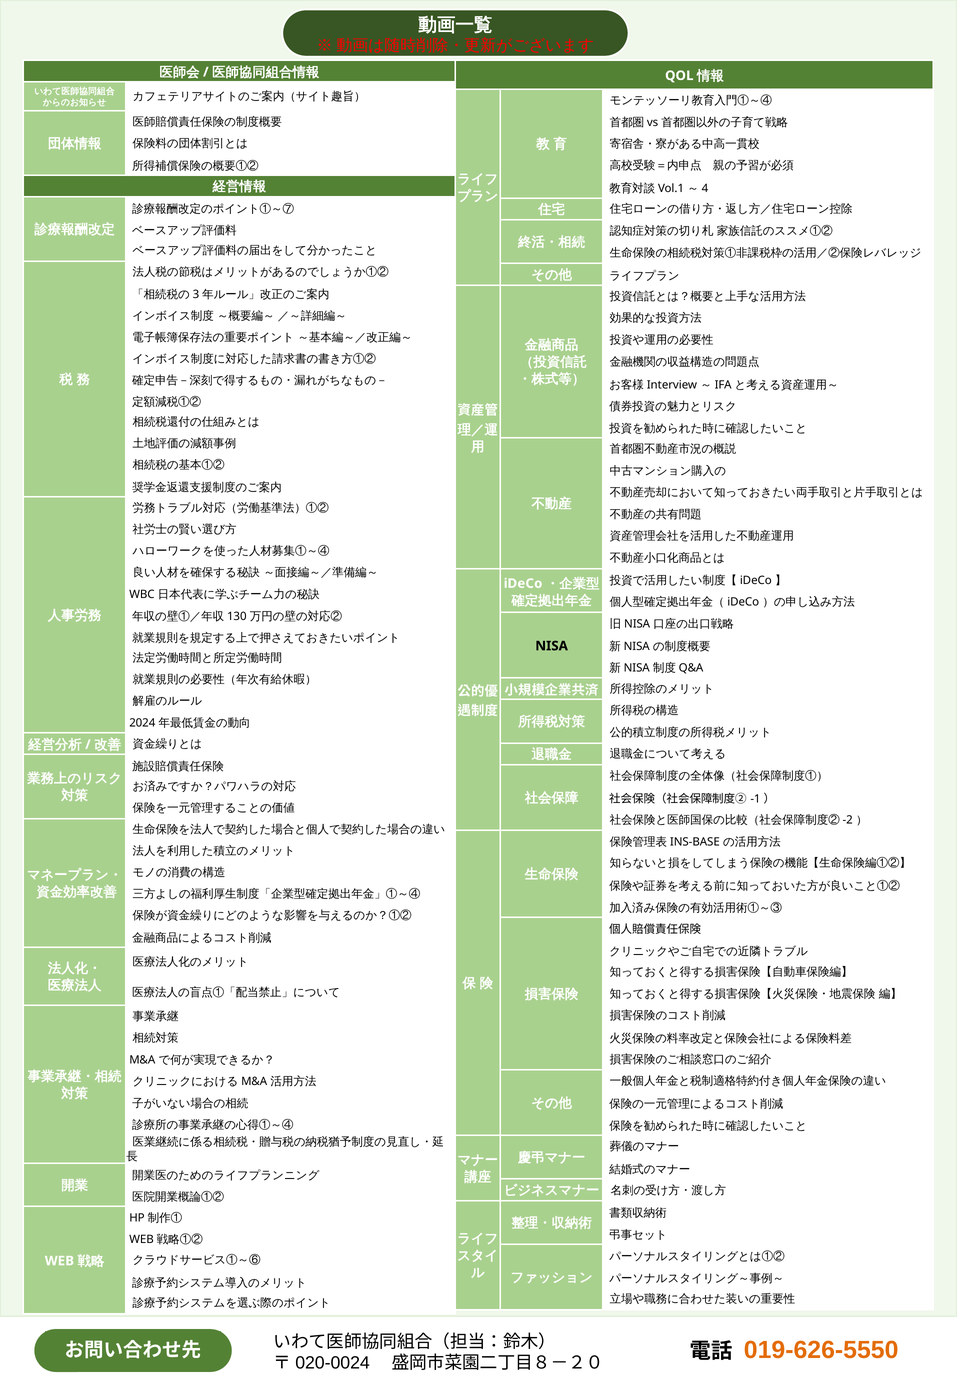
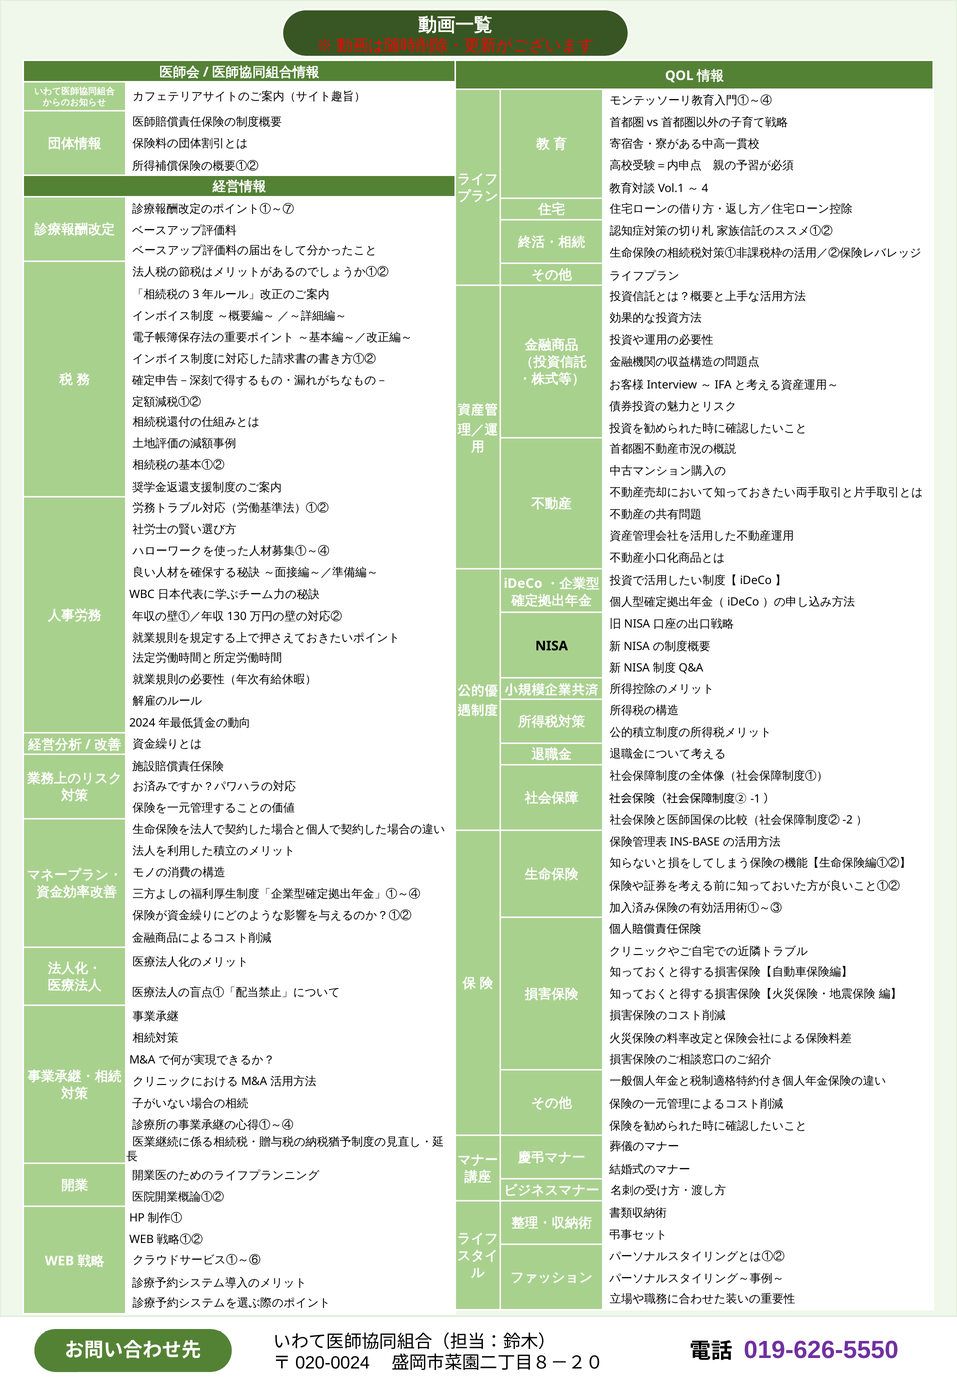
019-626-5550 colour: orange -> purple (821, 1350)
